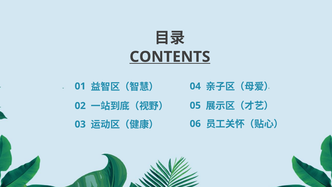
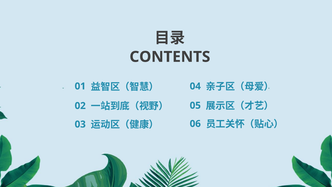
CONTENTS underline: present -> none (170, 57)
